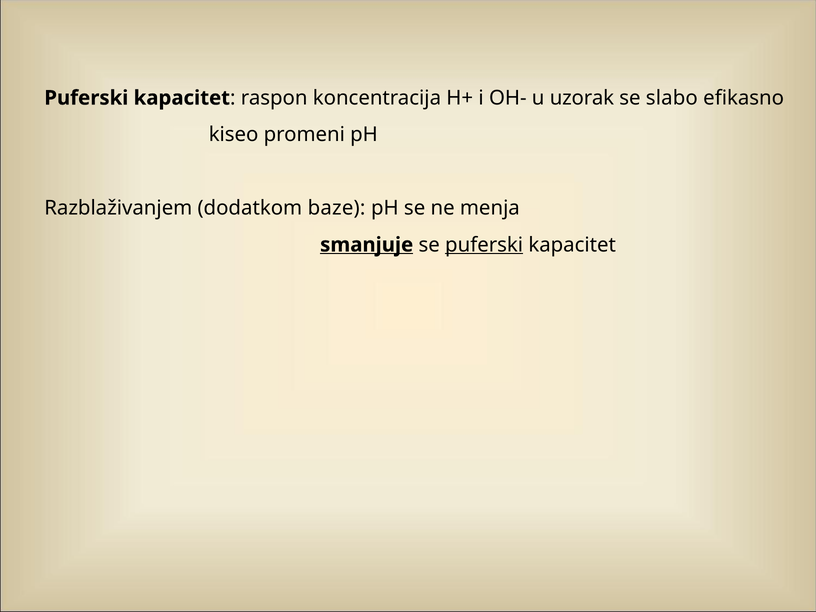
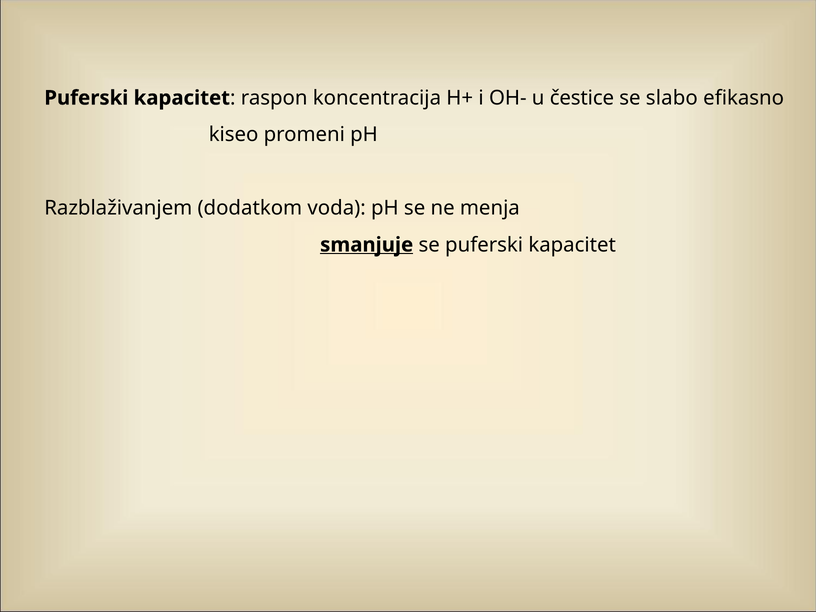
uzorak: uzorak -> čestice (582, 98)
baze: baze -> voda (337, 208)
puferski underline: present -> none (484, 245)
